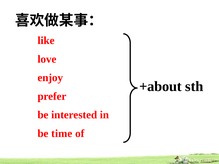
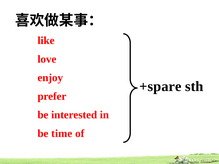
+about: +about -> +spare (160, 86)
